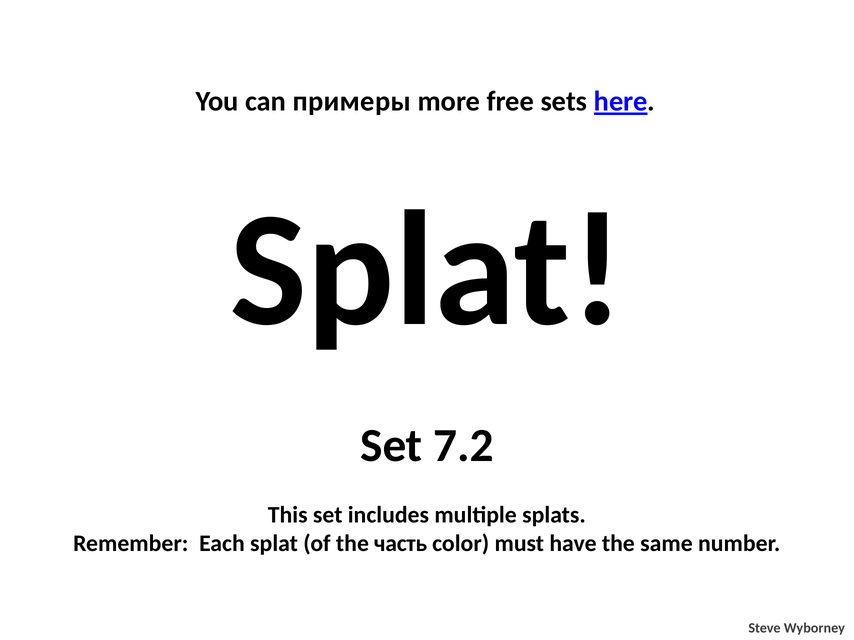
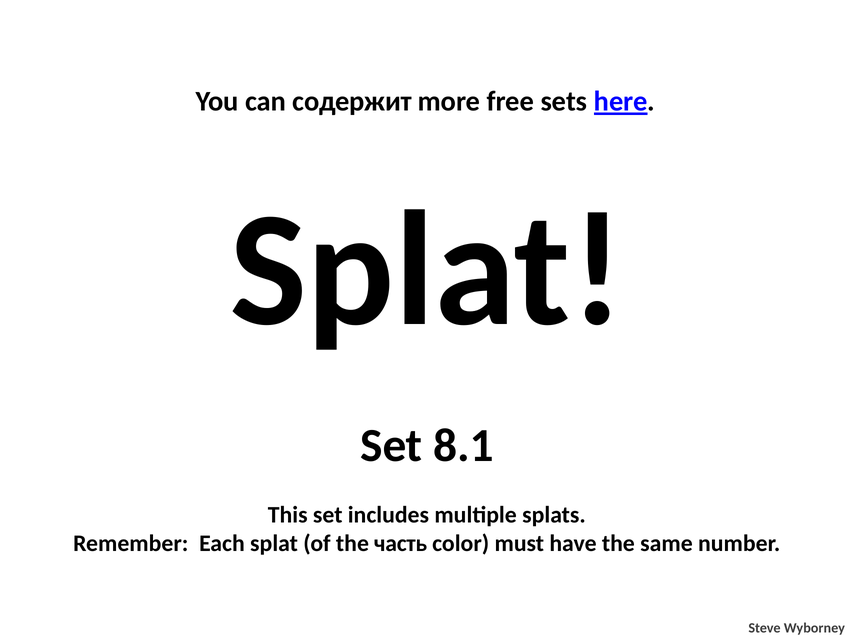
примеры: примеры -> содержит (352, 102)
7.2: 7.2 -> 8.1 (463, 446)
